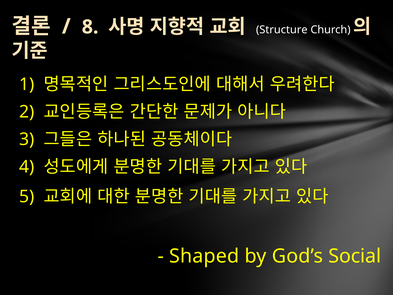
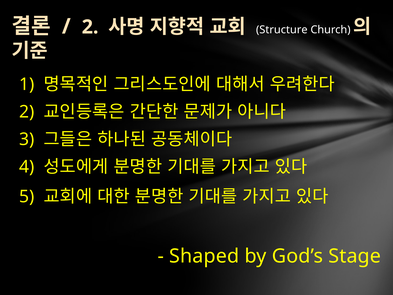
8: 8 -> 2 (90, 27)
Social: Social -> Stage (355, 256)
